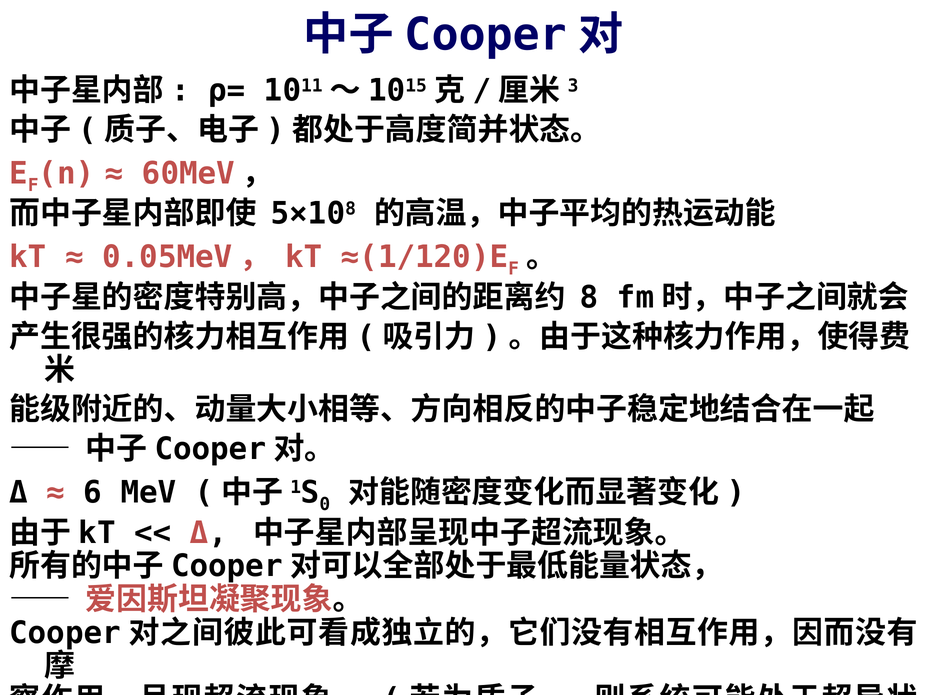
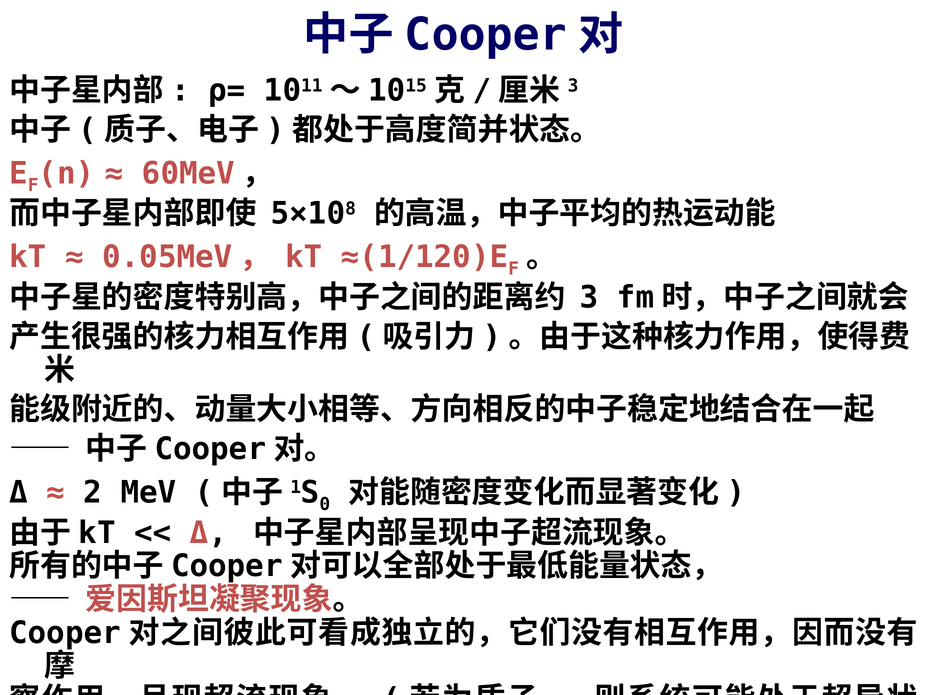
8: 8 -> 3 (589, 297)
6: 6 -> 2 (93, 493)
